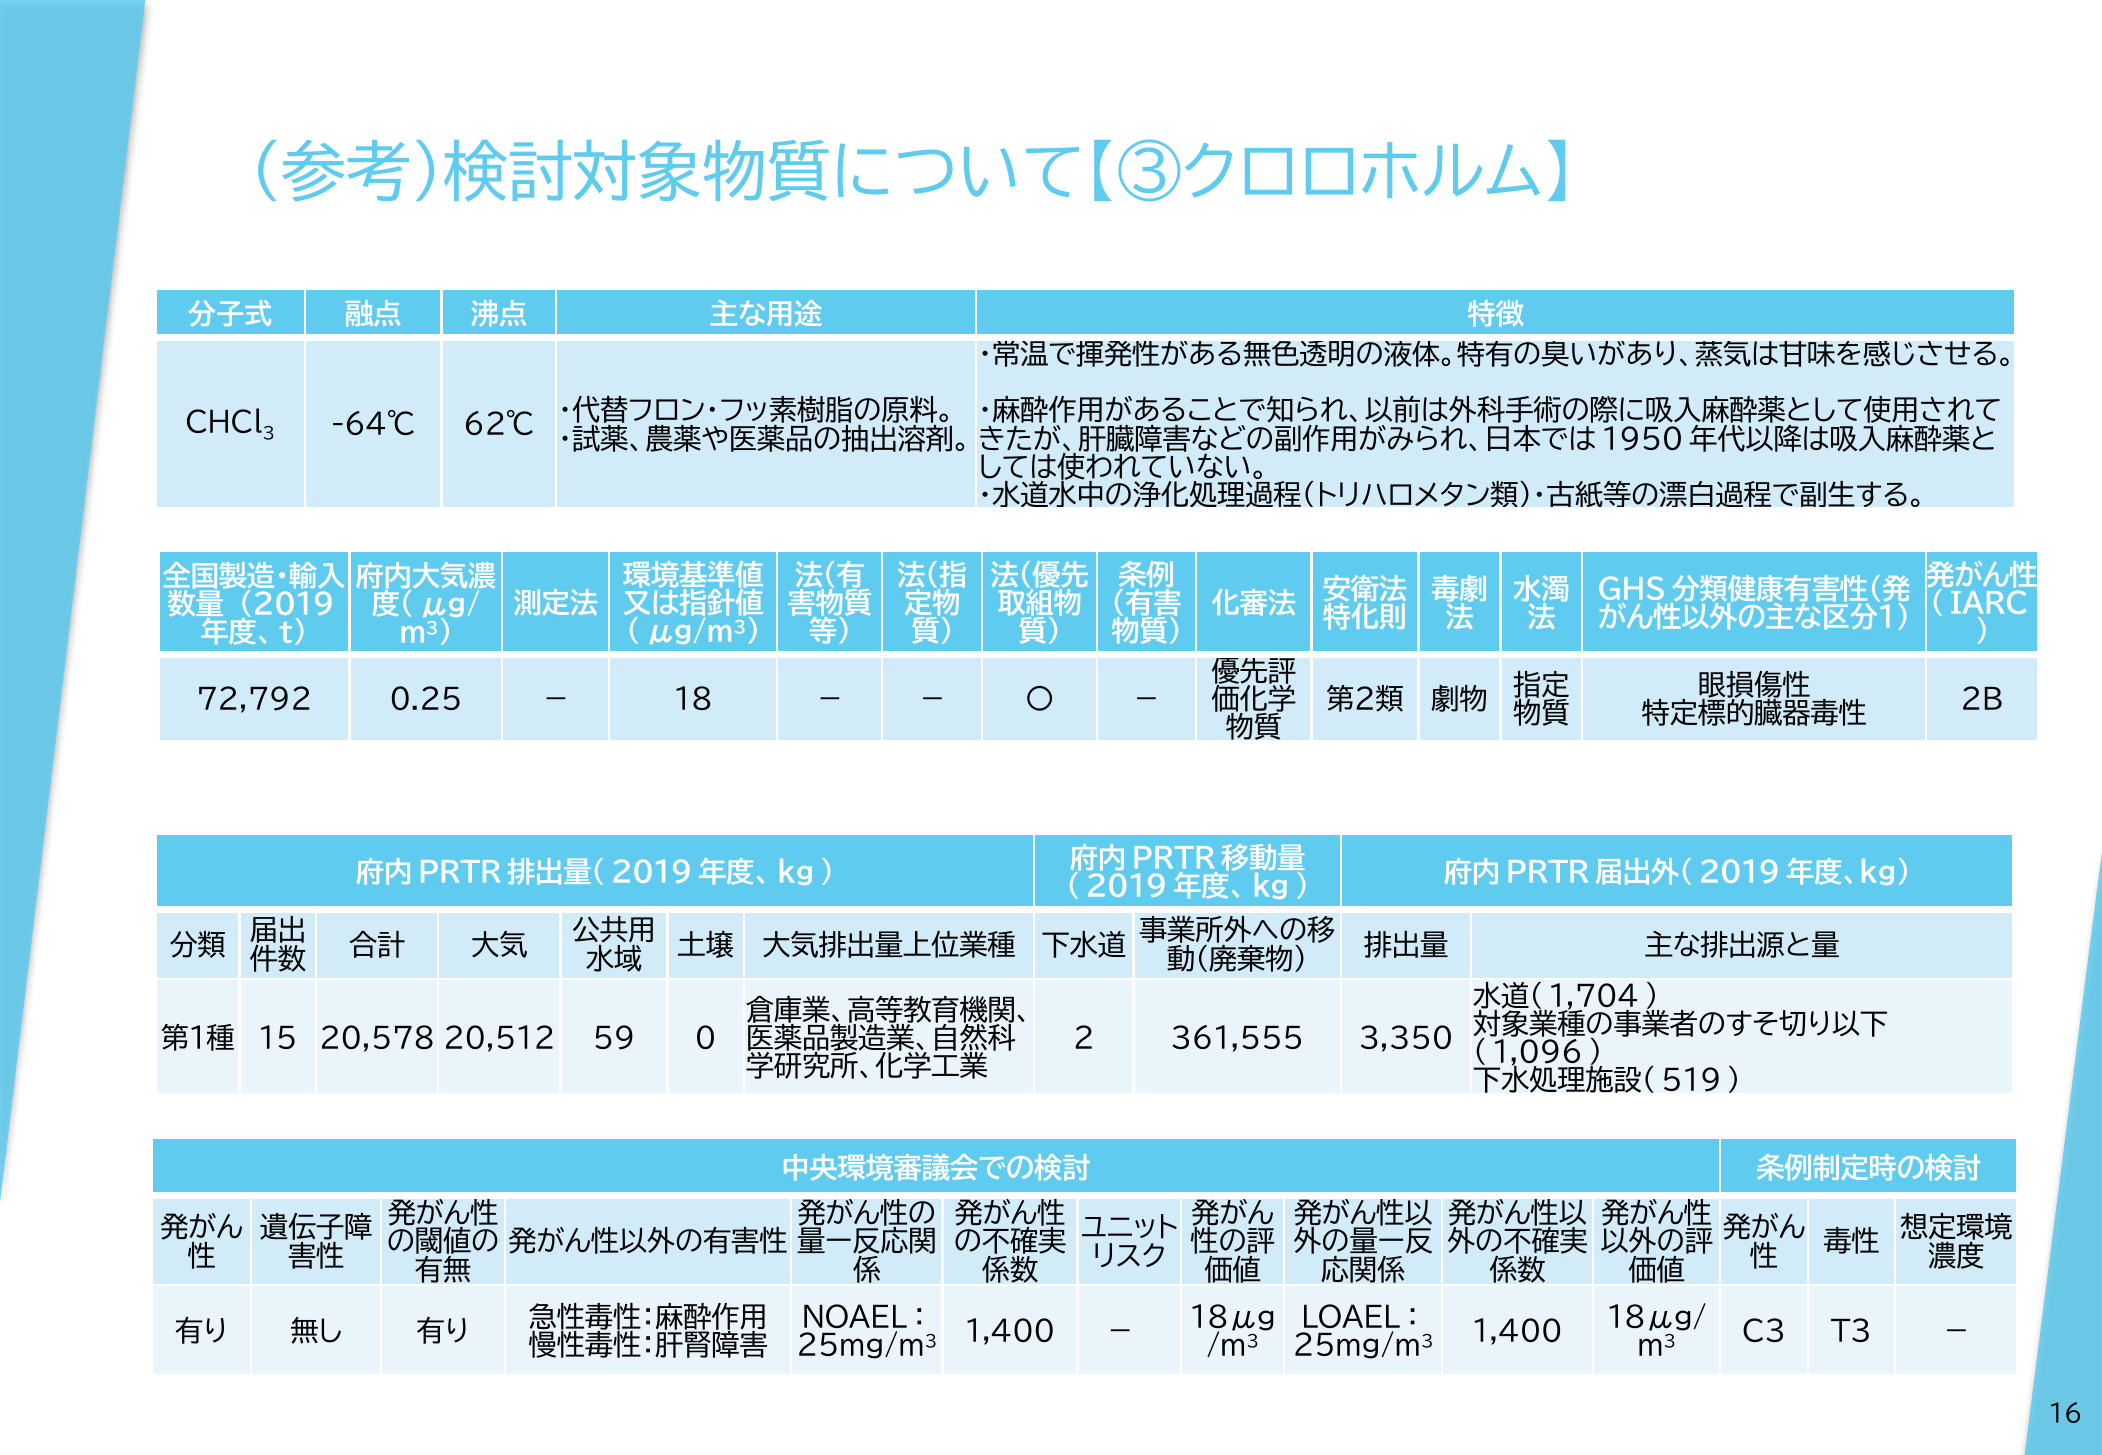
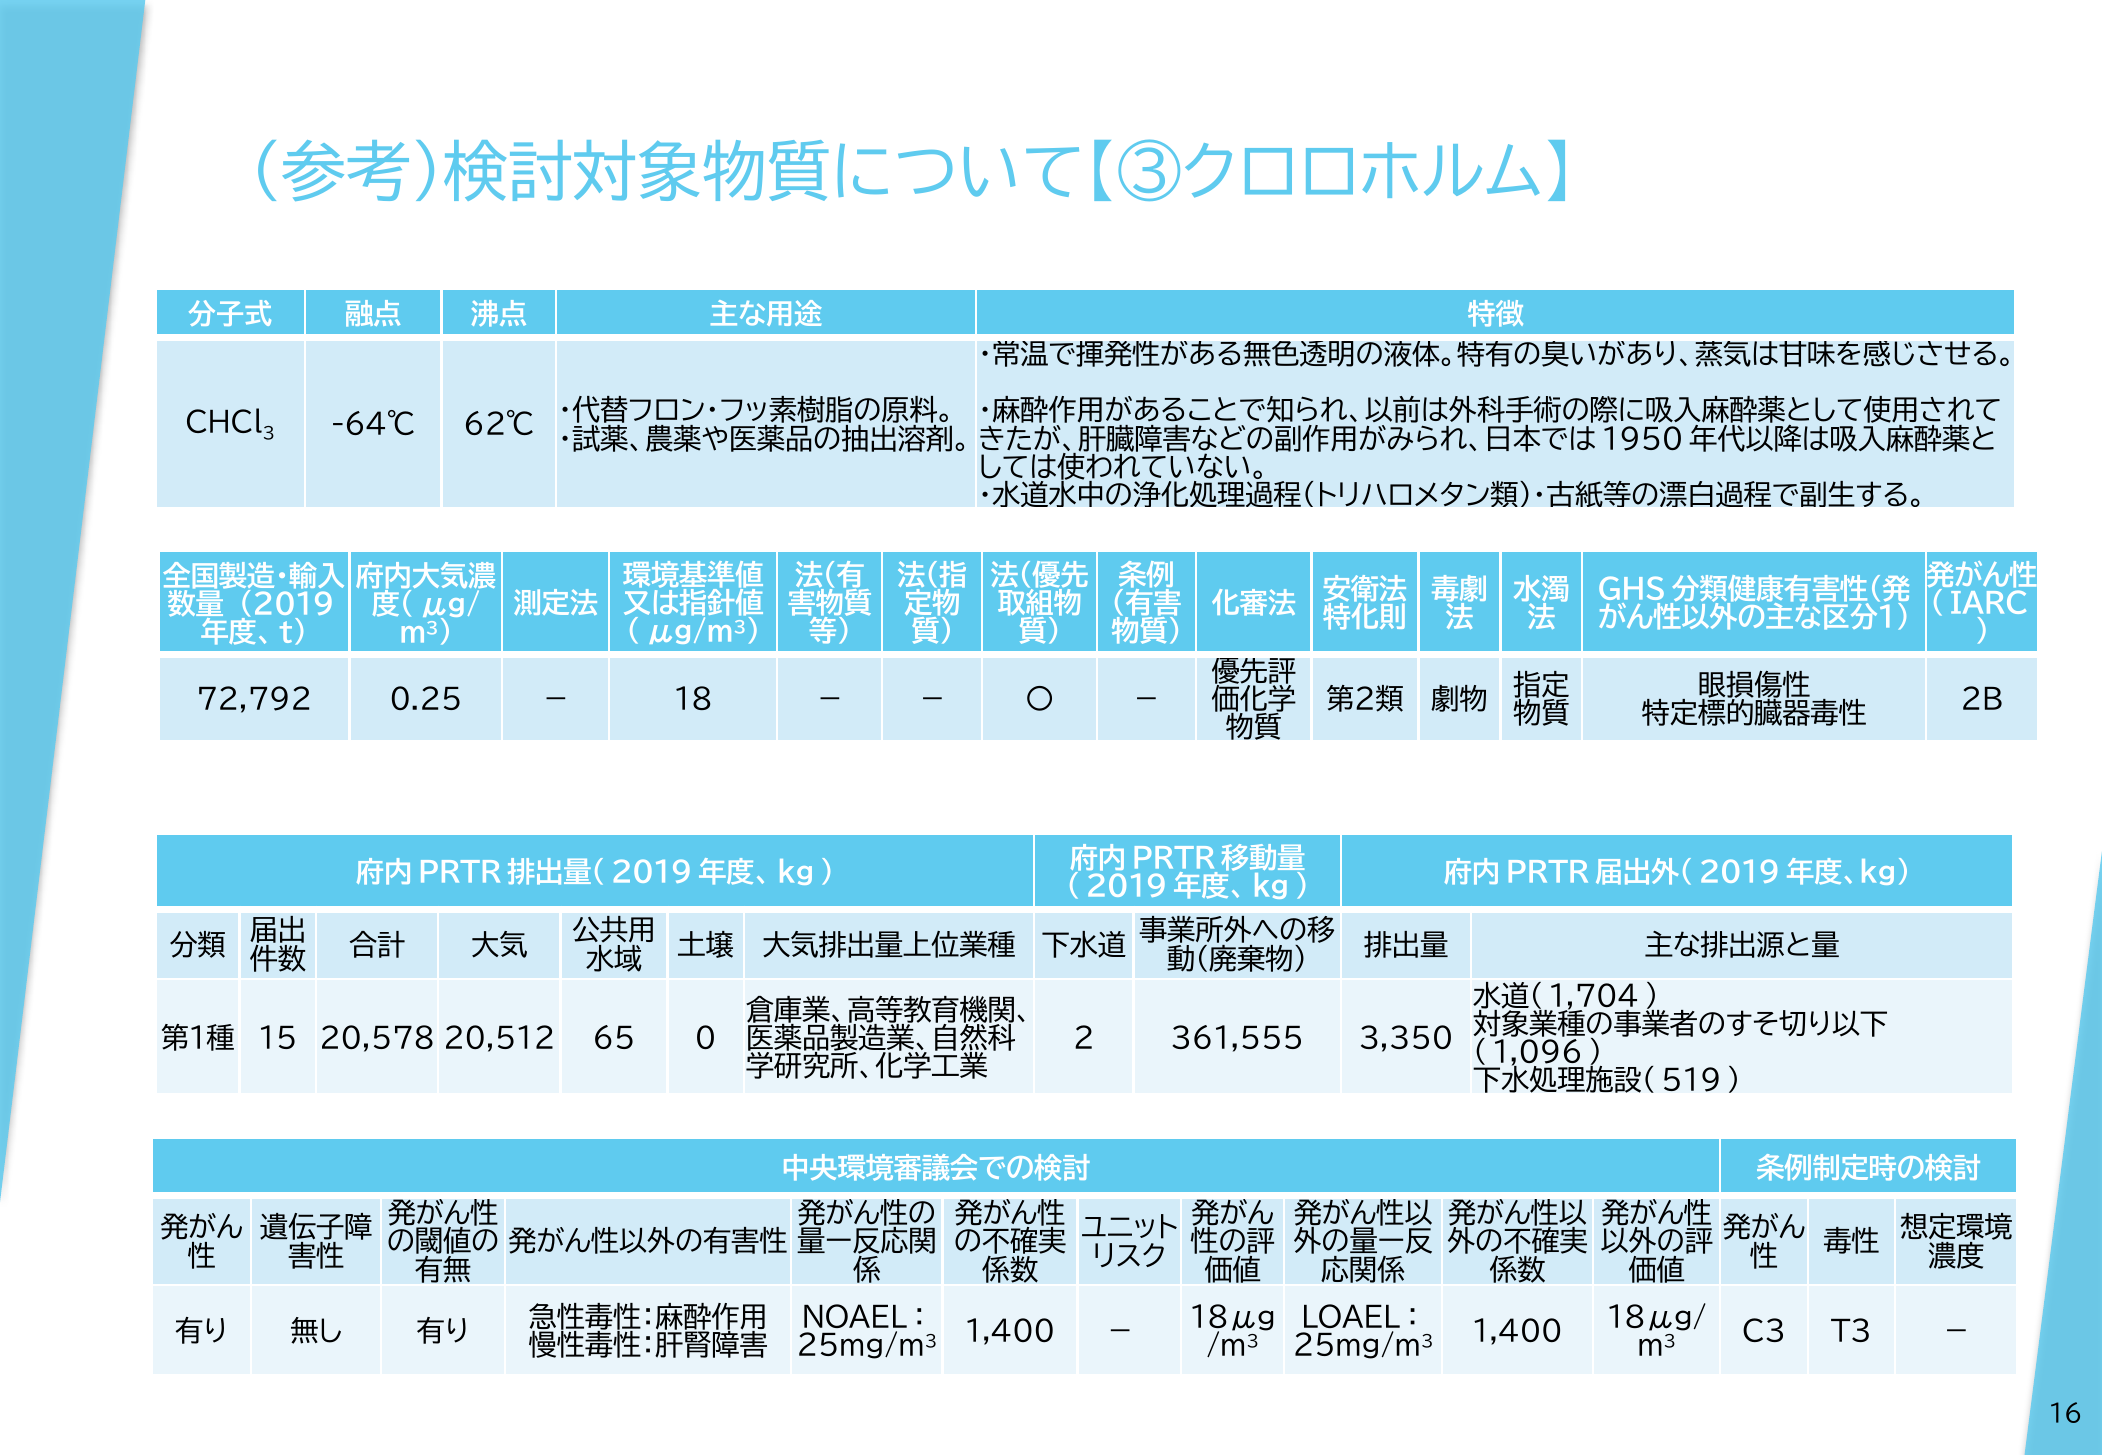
59: 59 -> 65 (614, 1039)
